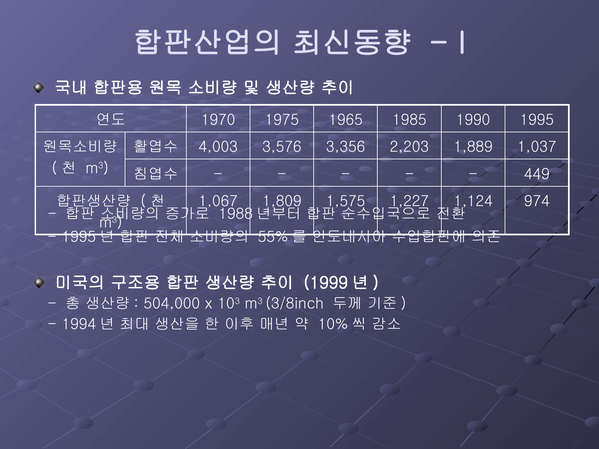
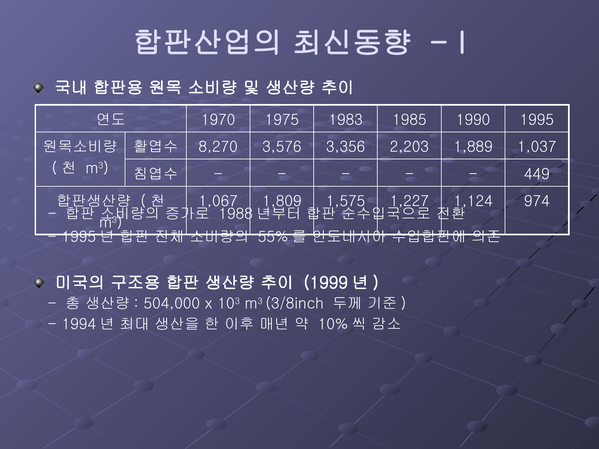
1965: 1965 -> 1983 (346, 120)
4,003: 4,003 -> 8,270 (218, 147)
